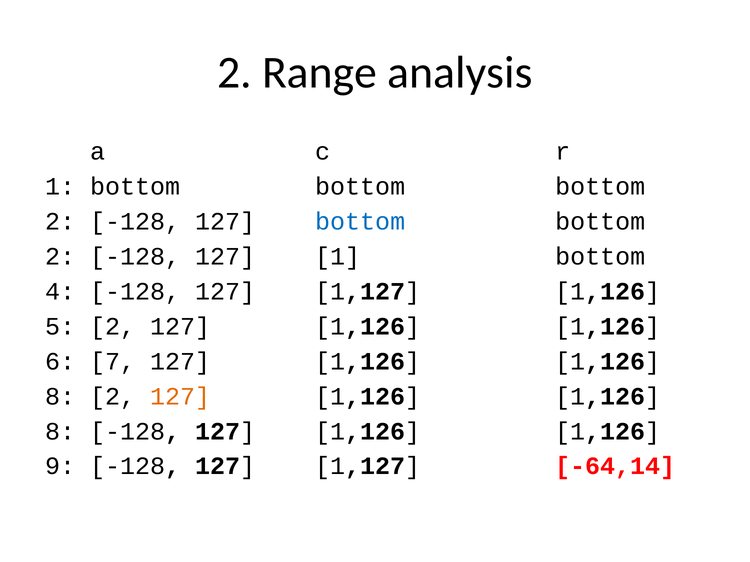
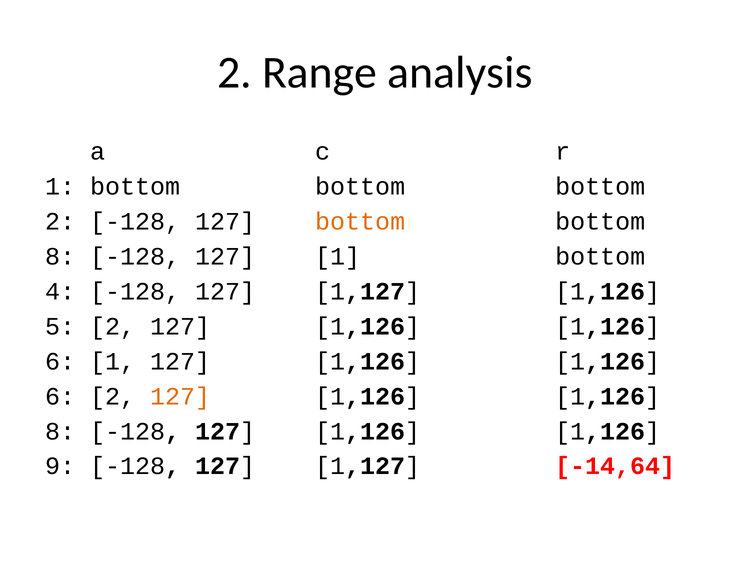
bottom colour: blue -> orange (360, 222)
2: 2 -> 8 (60, 257)
6 7: 7 -> 1 (113, 362)
8: 8 -> 6 (60, 397)
-64,14: -64,14 -> -14,64 (615, 467)
